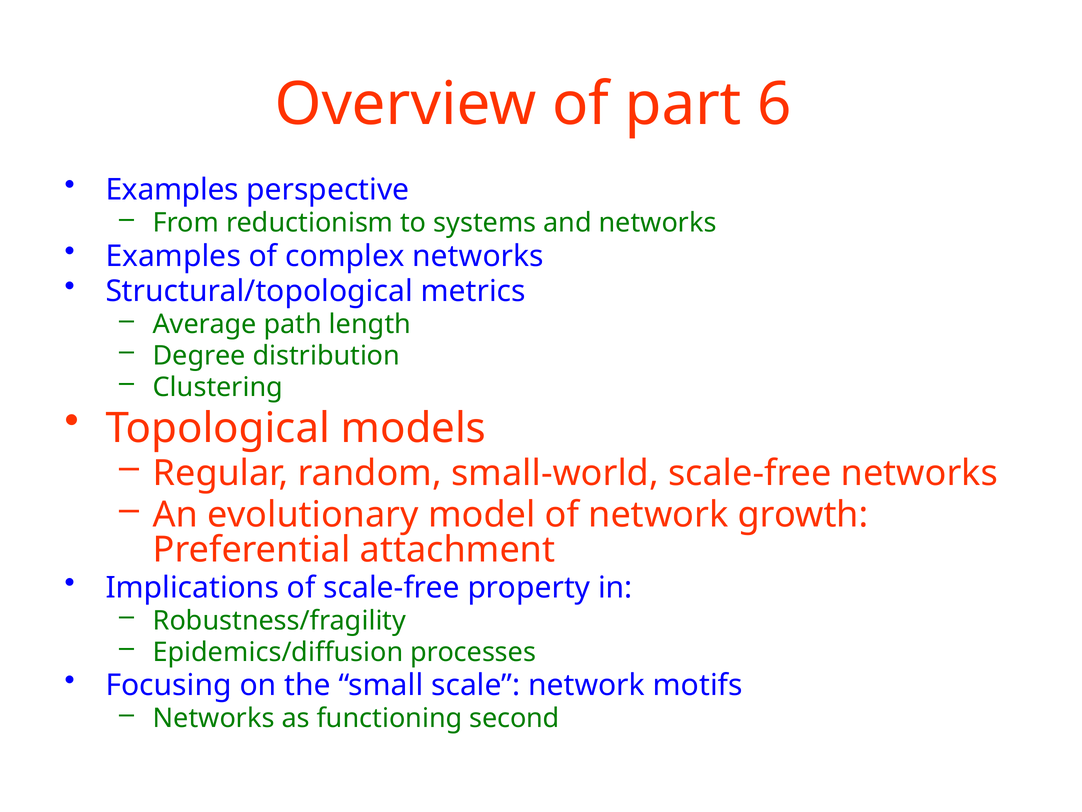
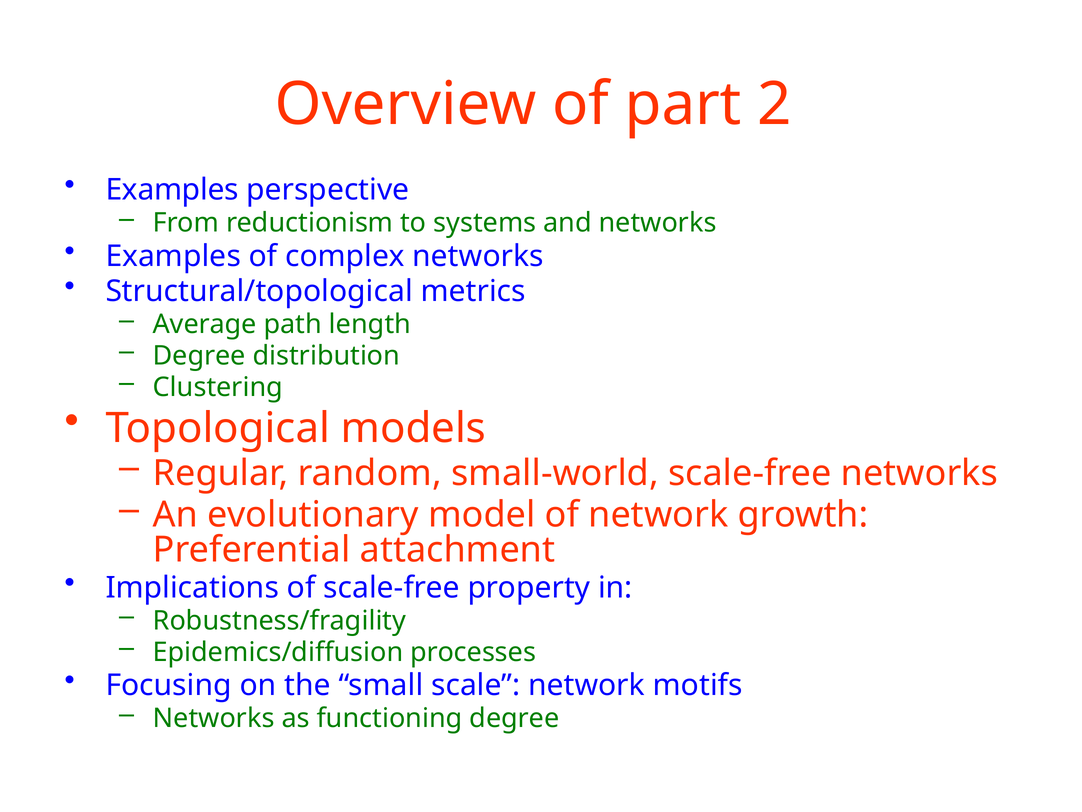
6: 6 -> 2 (774, 104)
functioning second: second -> degree (514, 718)
